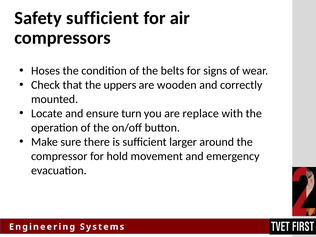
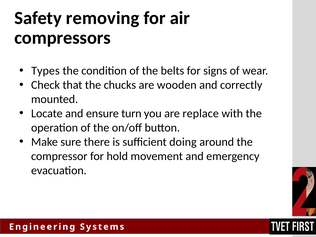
Safety sufficient: sufficient -> removing (103, 18)
Hoses: Hoses -> Types (45, 71)
uppers: uppers -> chucks (120, 85)
larger: larger -> doing (183, 142)
